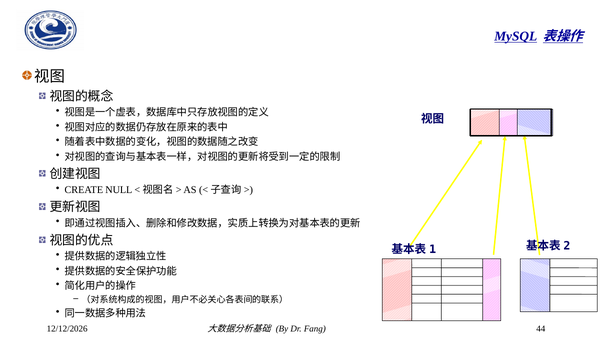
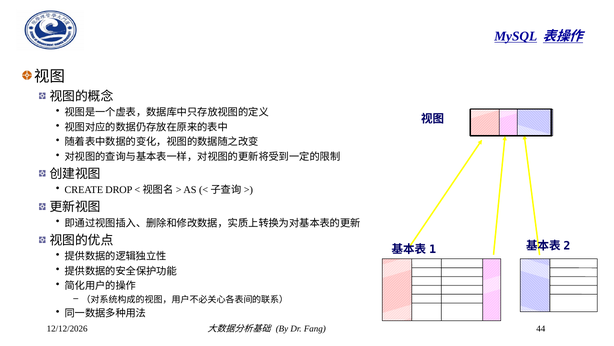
NULL: NULL -> DROP (119, 190)
